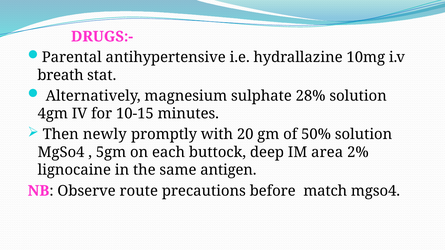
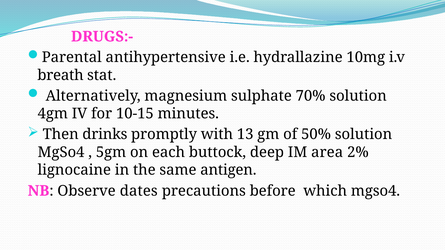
28%: 28% -> 70% (311, 96)
newly: newly -> drinks (105, 135)
20: 20 -> 13 (245, 135)
route: route -> dates (139, 191)
match: match -> which (325, 191)
